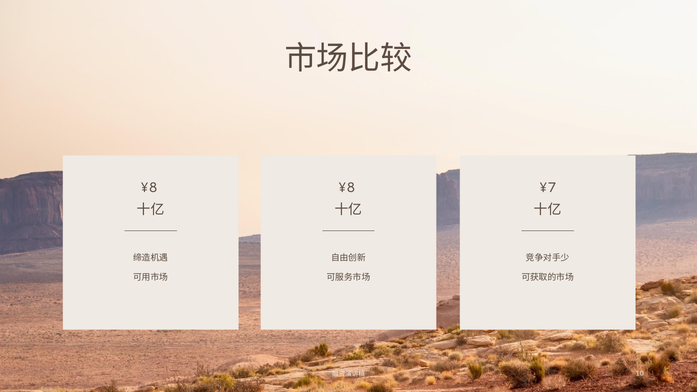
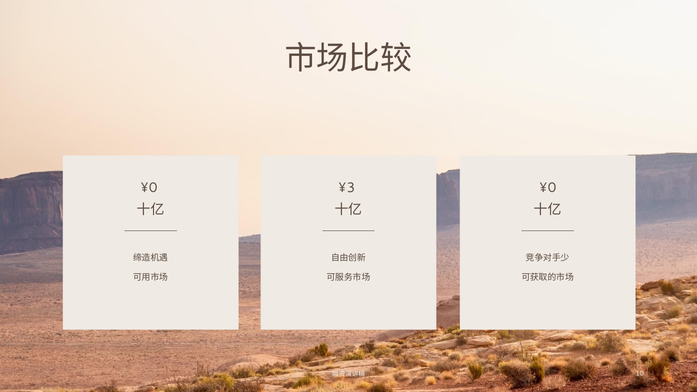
¥8: ¥8 -> ¥0 (149, 188)
¥8: ¥8 -> ¥3 (347, 188)
¥7: ¥7 -> ¥0 (548, 188)
